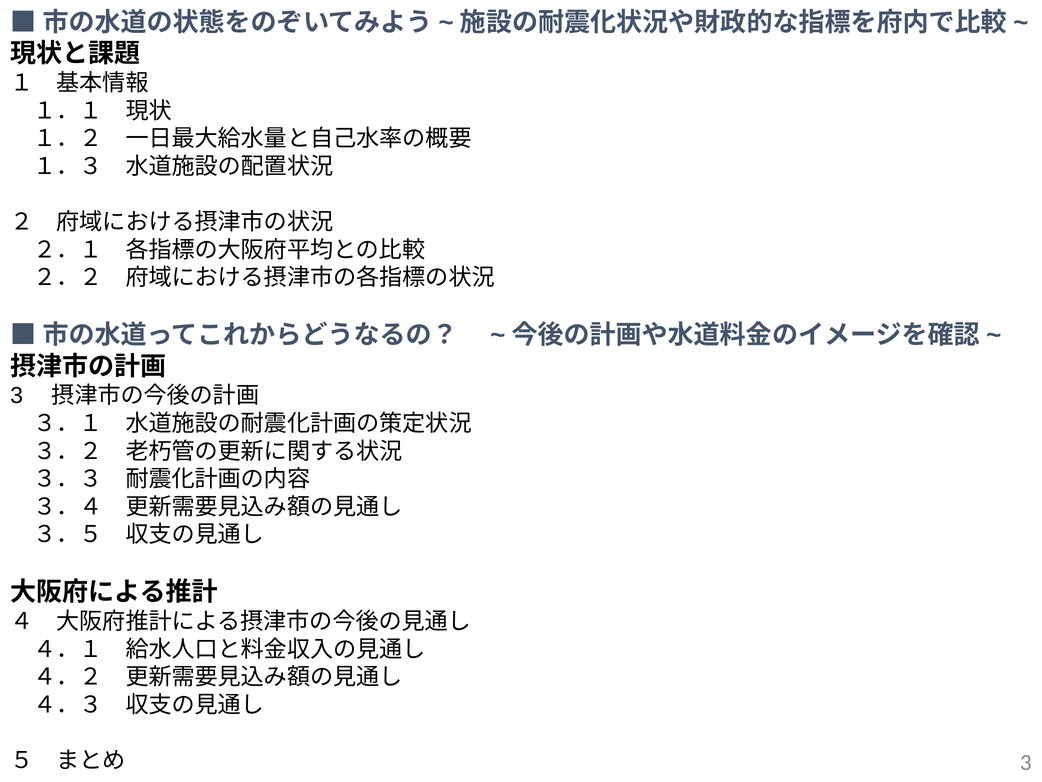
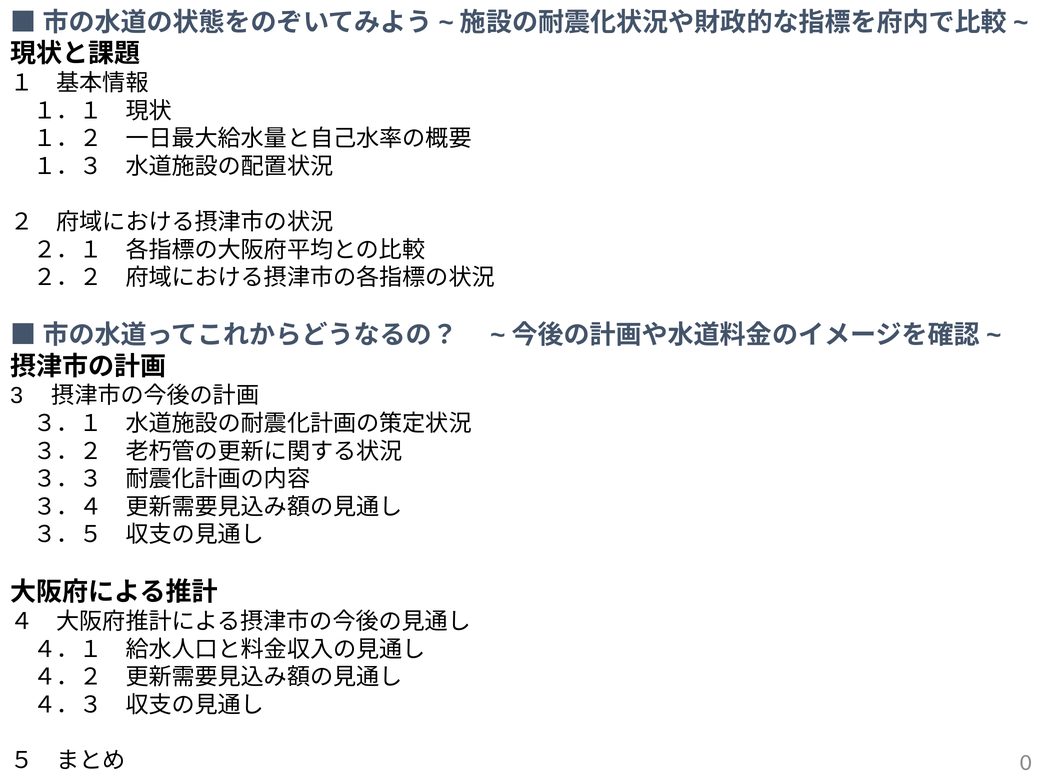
3: 3 -> 0 (1026, 762)
